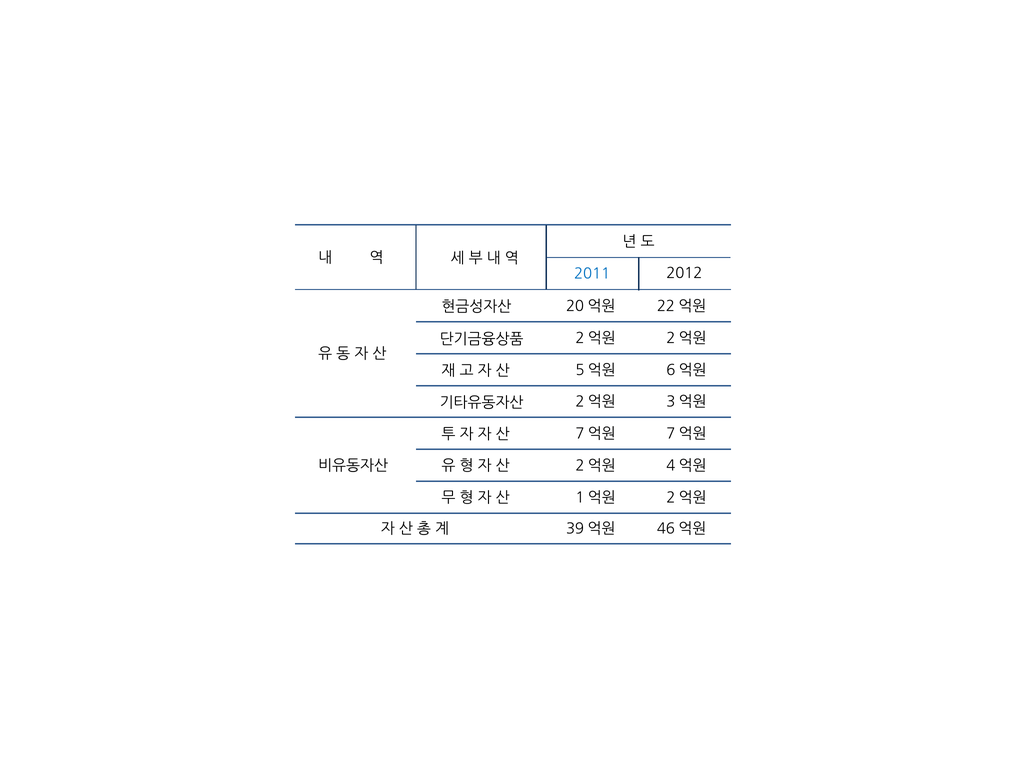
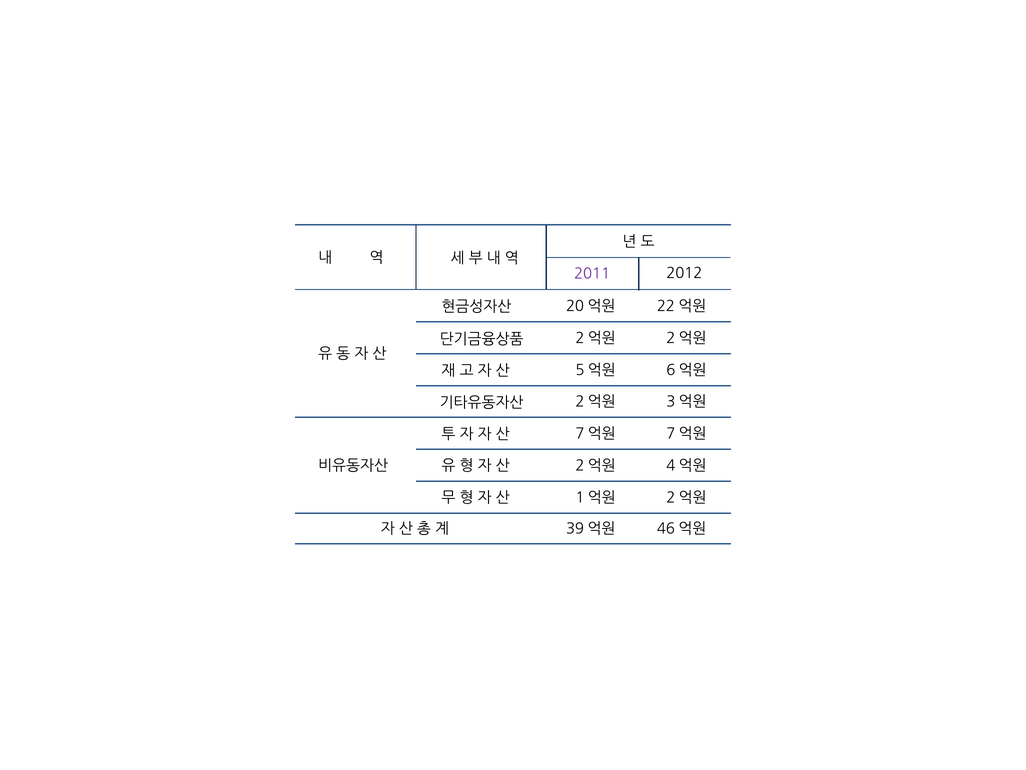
2011 colour: blue -> purple (592, 274)
